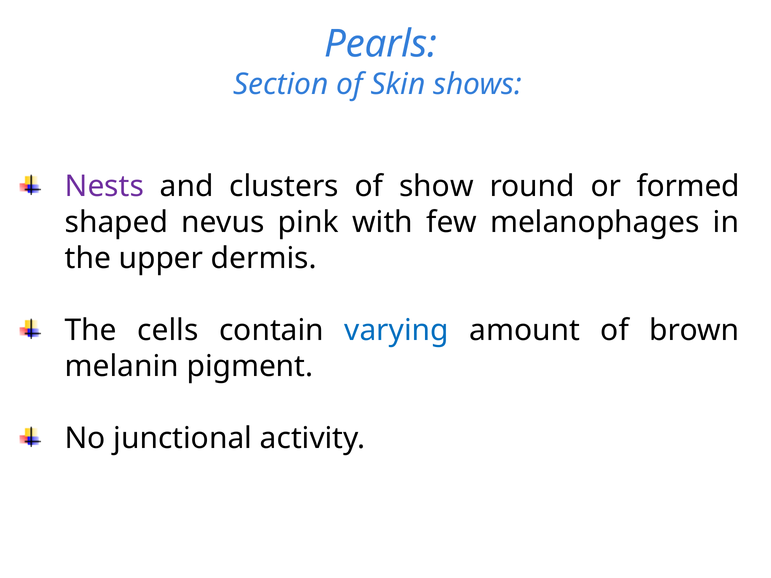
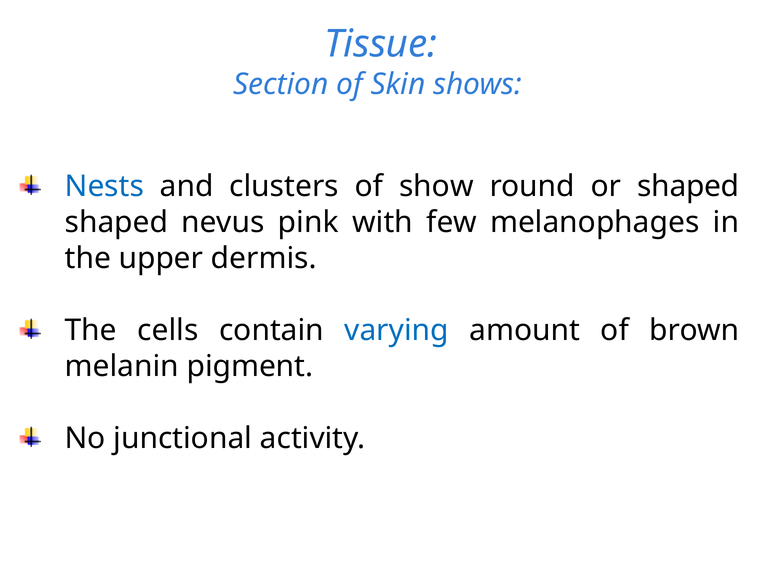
Pearls: Pearls -> Tissue (381, 44)
Nests colour: purple -> blue (104, 186)
or formed: formed -> shaped (688, 186)
